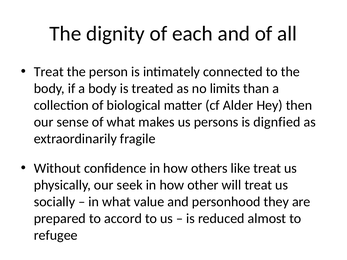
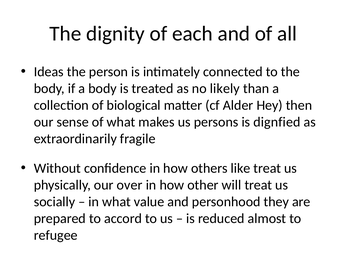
Treat: Treat -> Ideas (49, 72)
limits: limits -> likely (225, 89)
seek: seek -> over (130, 185)
